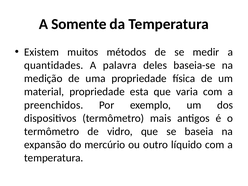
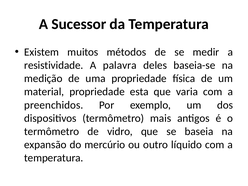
Somente: Somente -> Sucessor (79, 24)
quantidades: quantidades -> resistividade (54, 65)
